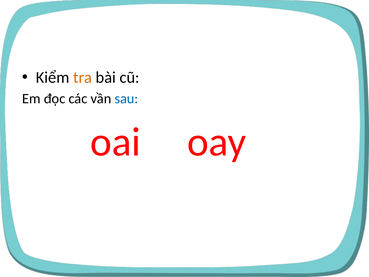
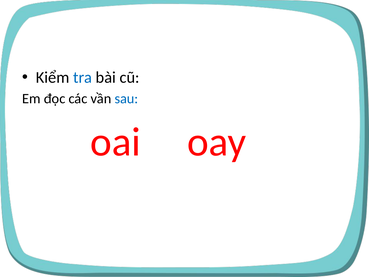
tra colour: orange -> blue (83, 77)
